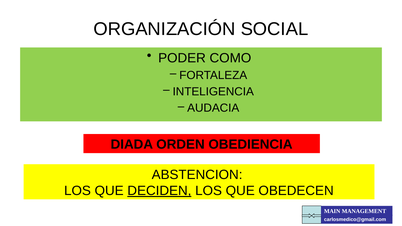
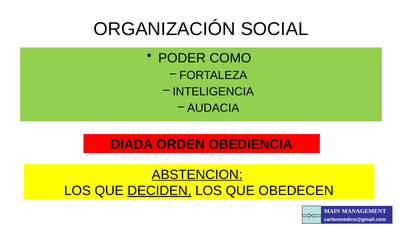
ABSTENCION underline: none -> present (197, 175)
